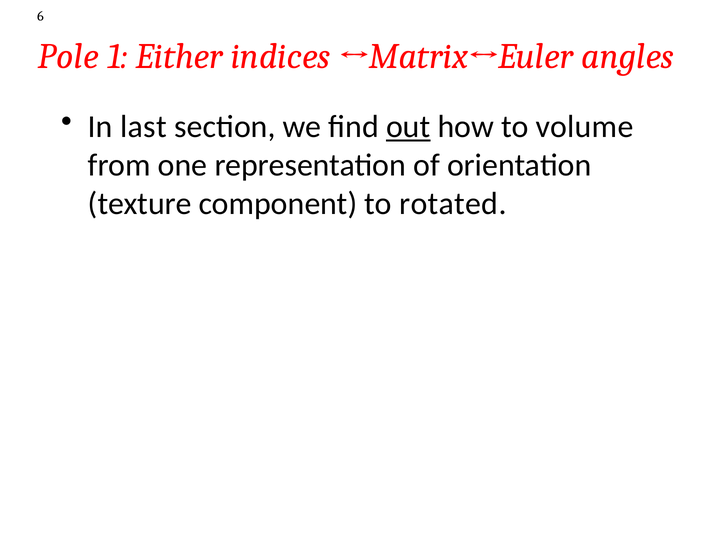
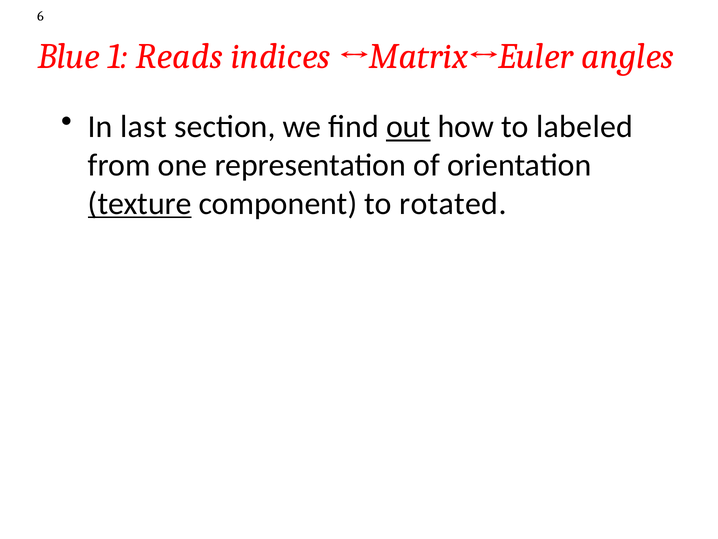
Pole: Pole -> Blue (69, 56)
Either: Either -> Reads (179, 56)
volume: volume -> labeled (585, 127)
texture underline: none -> present (140, 203)
